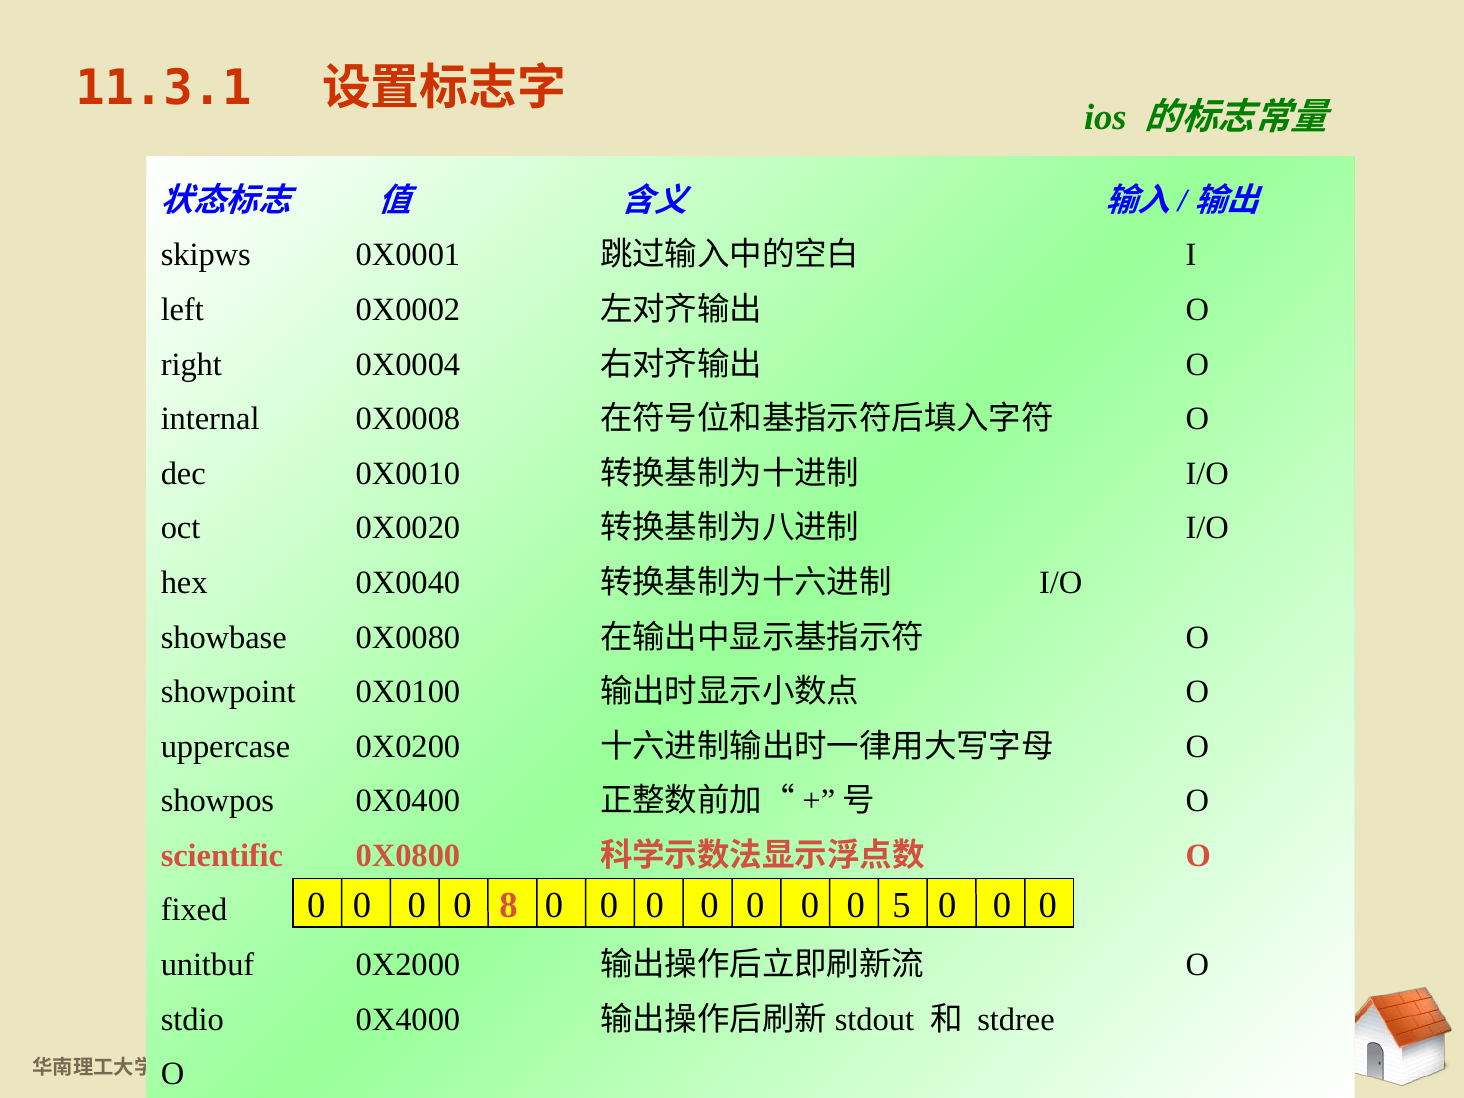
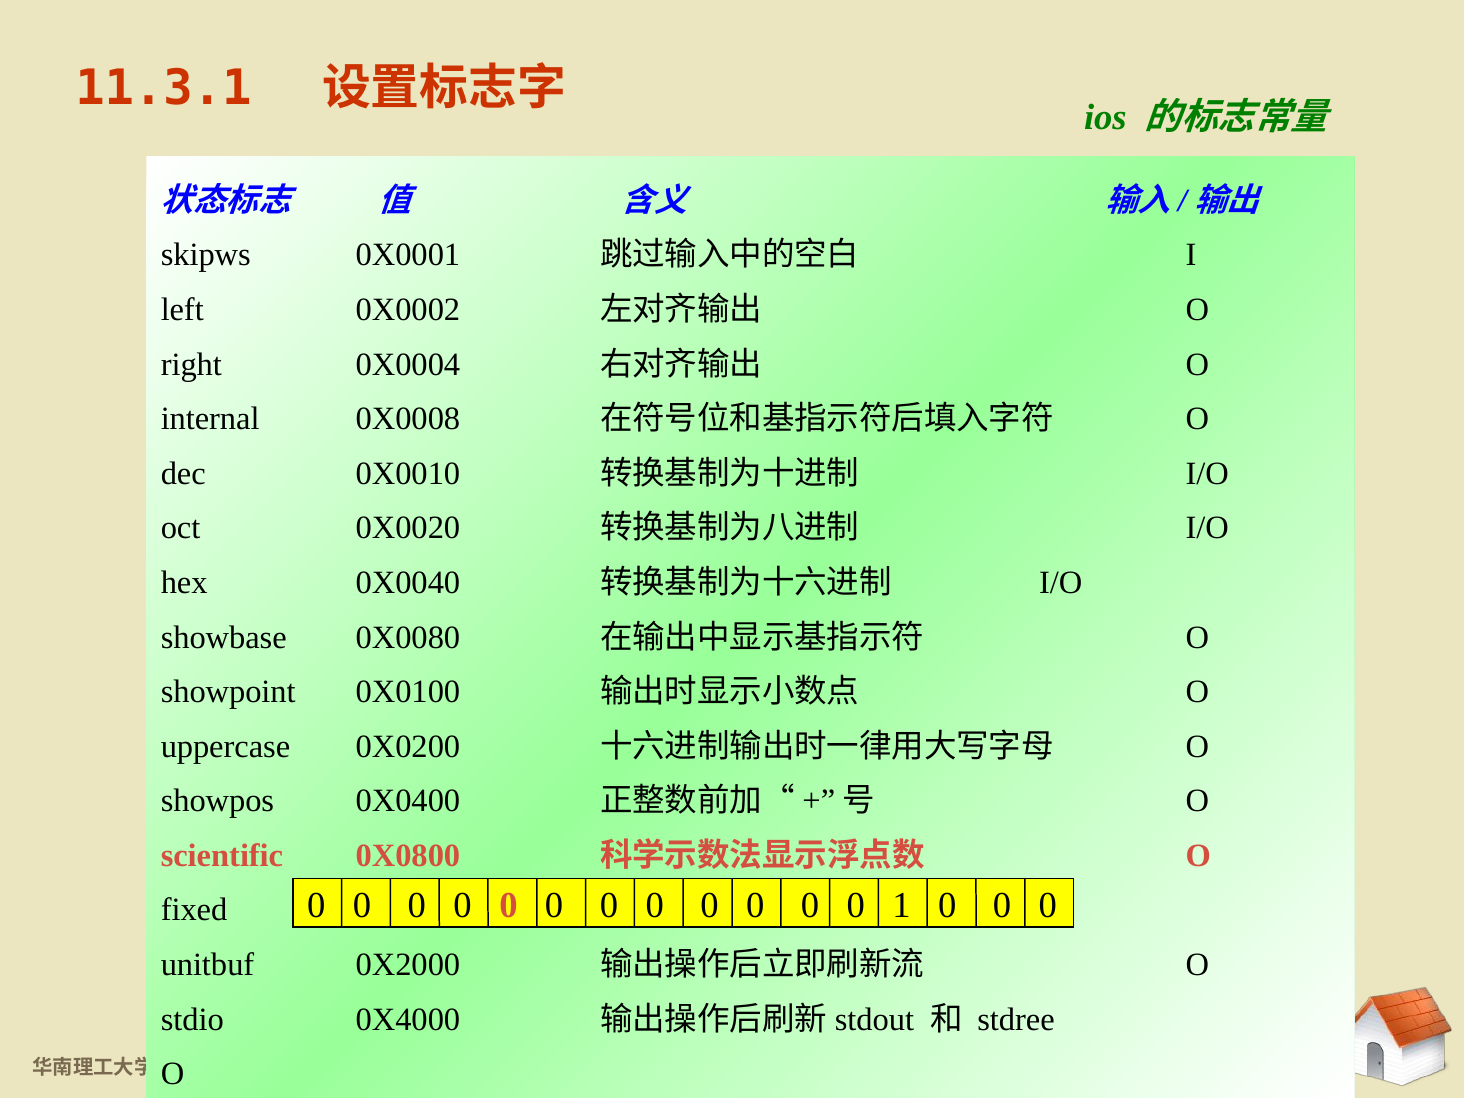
8: 8 -> 0 (508, 905)
5: 5 -> 1 (901, 905)
